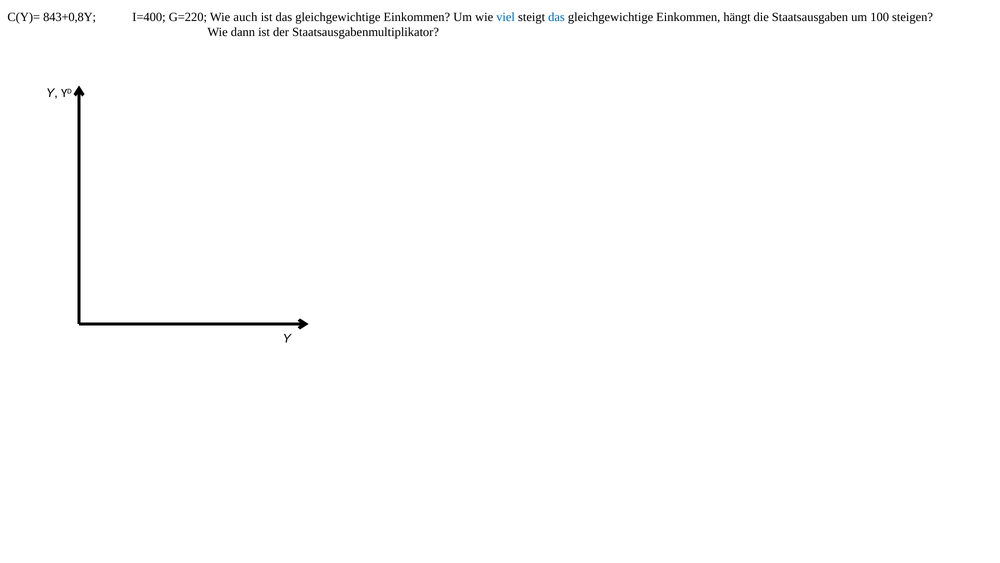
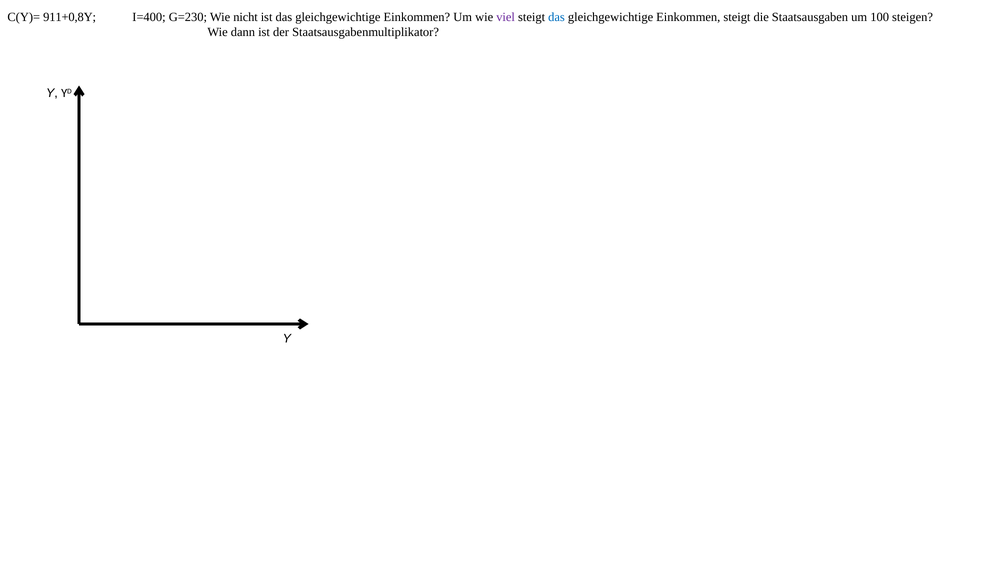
843+0,8Y: 843+0,8Y -> 911+0,8Y (70, 17)
G=220: G=220 -> G=230 (188, 17)
auch: auch -> nicht (246, 17)
viel colour: blue -> purple (506, 17)
Einkommen hängt: hängt -> steigt (737, 17)
